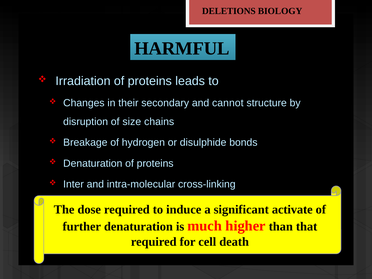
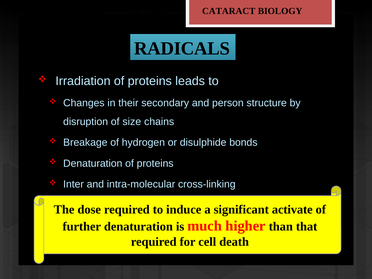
DELETIONS: DELETIONS -> CATARACT (229, 11)
HARMFUL: HARMFUL -> RADICALS (182, 48)
cannot: cannot -> person (228, 103)
